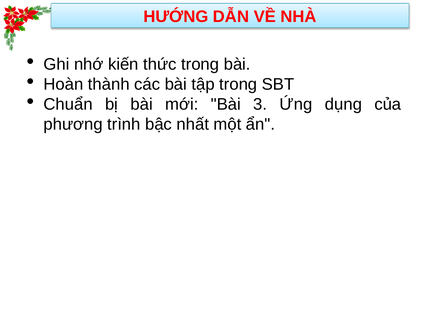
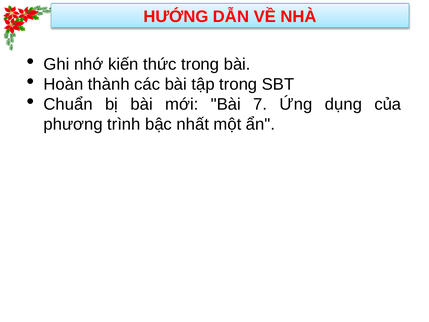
3: 3 -> 7 (260, 104)
